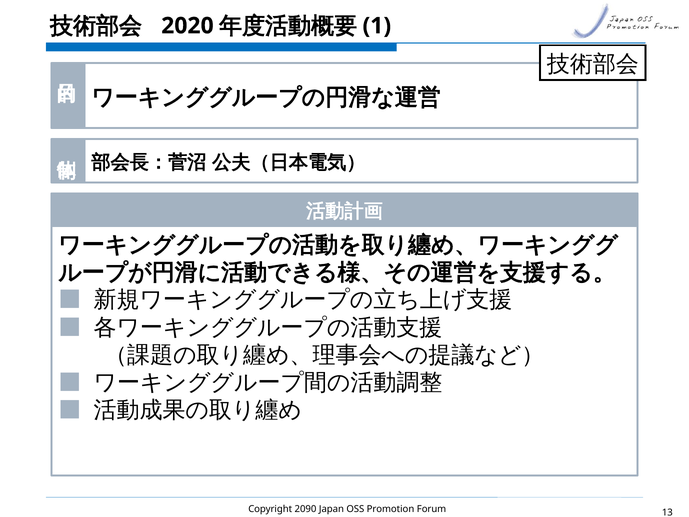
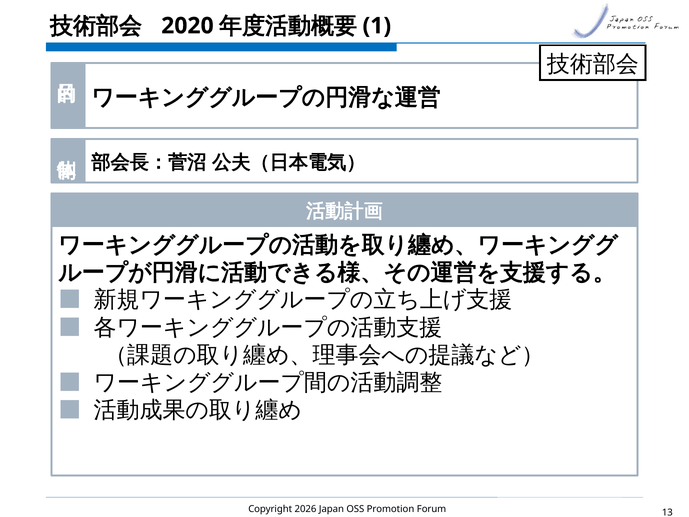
2090: 2090 -> 2026 (305, 509)
